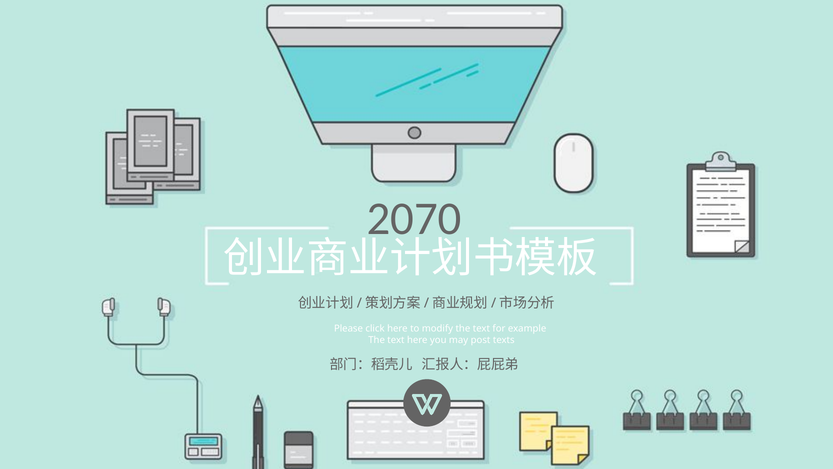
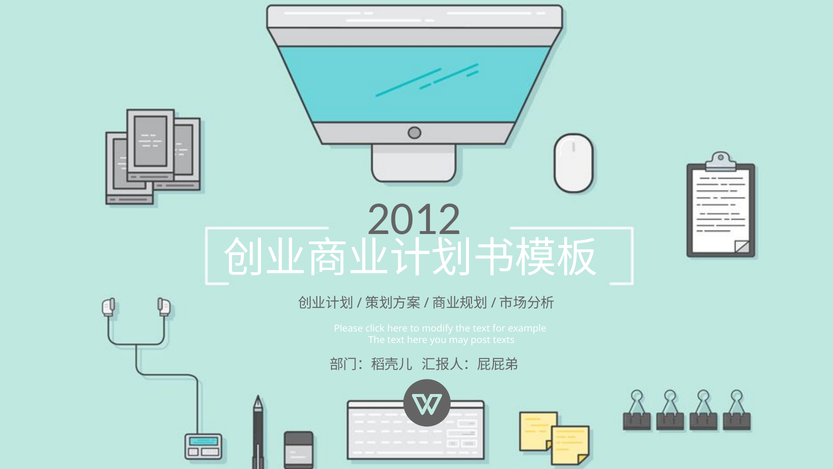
2070: 2070 -> 2012 (414, 219)
